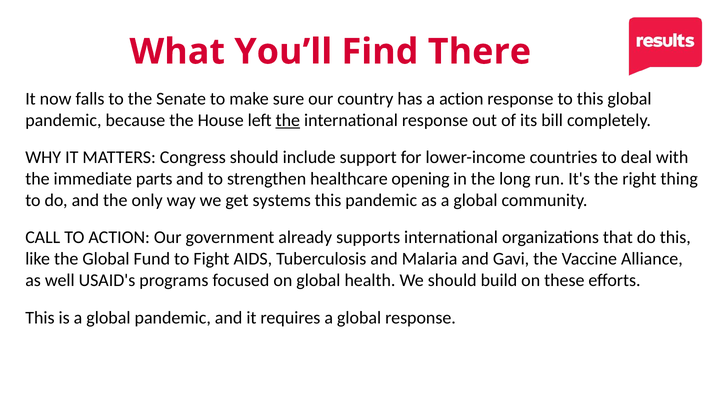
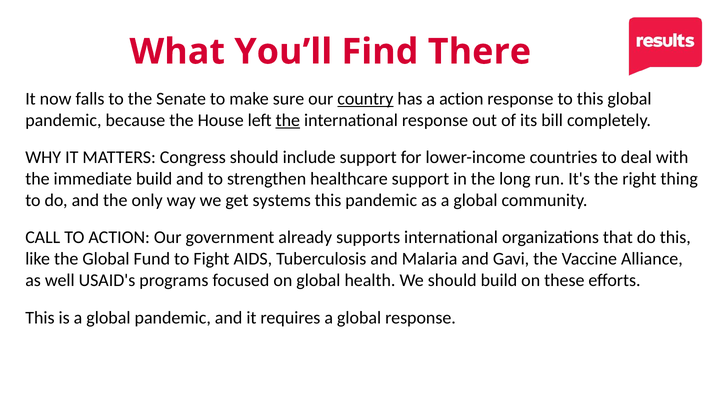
country underline: none -> present (365, 99)
immediate parts: parts -> build (154, 179)
healthcare opening: opening -> support (420, 179)
